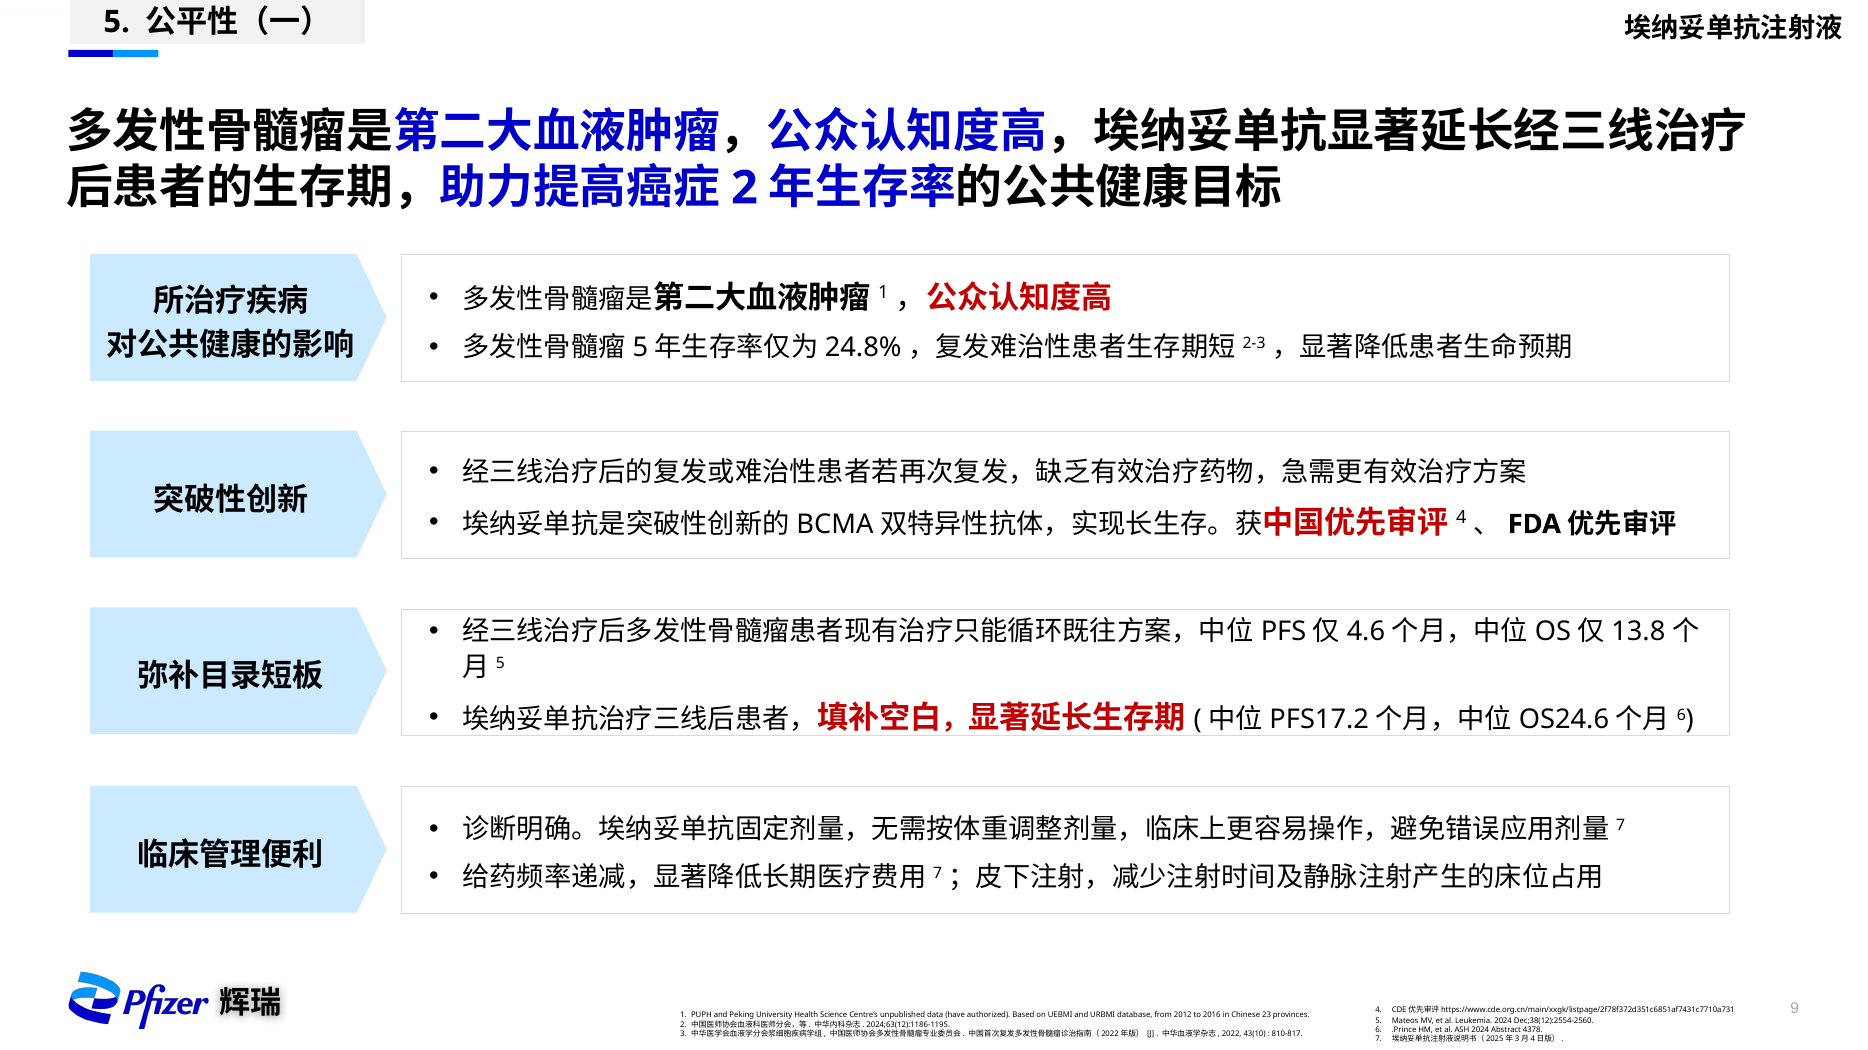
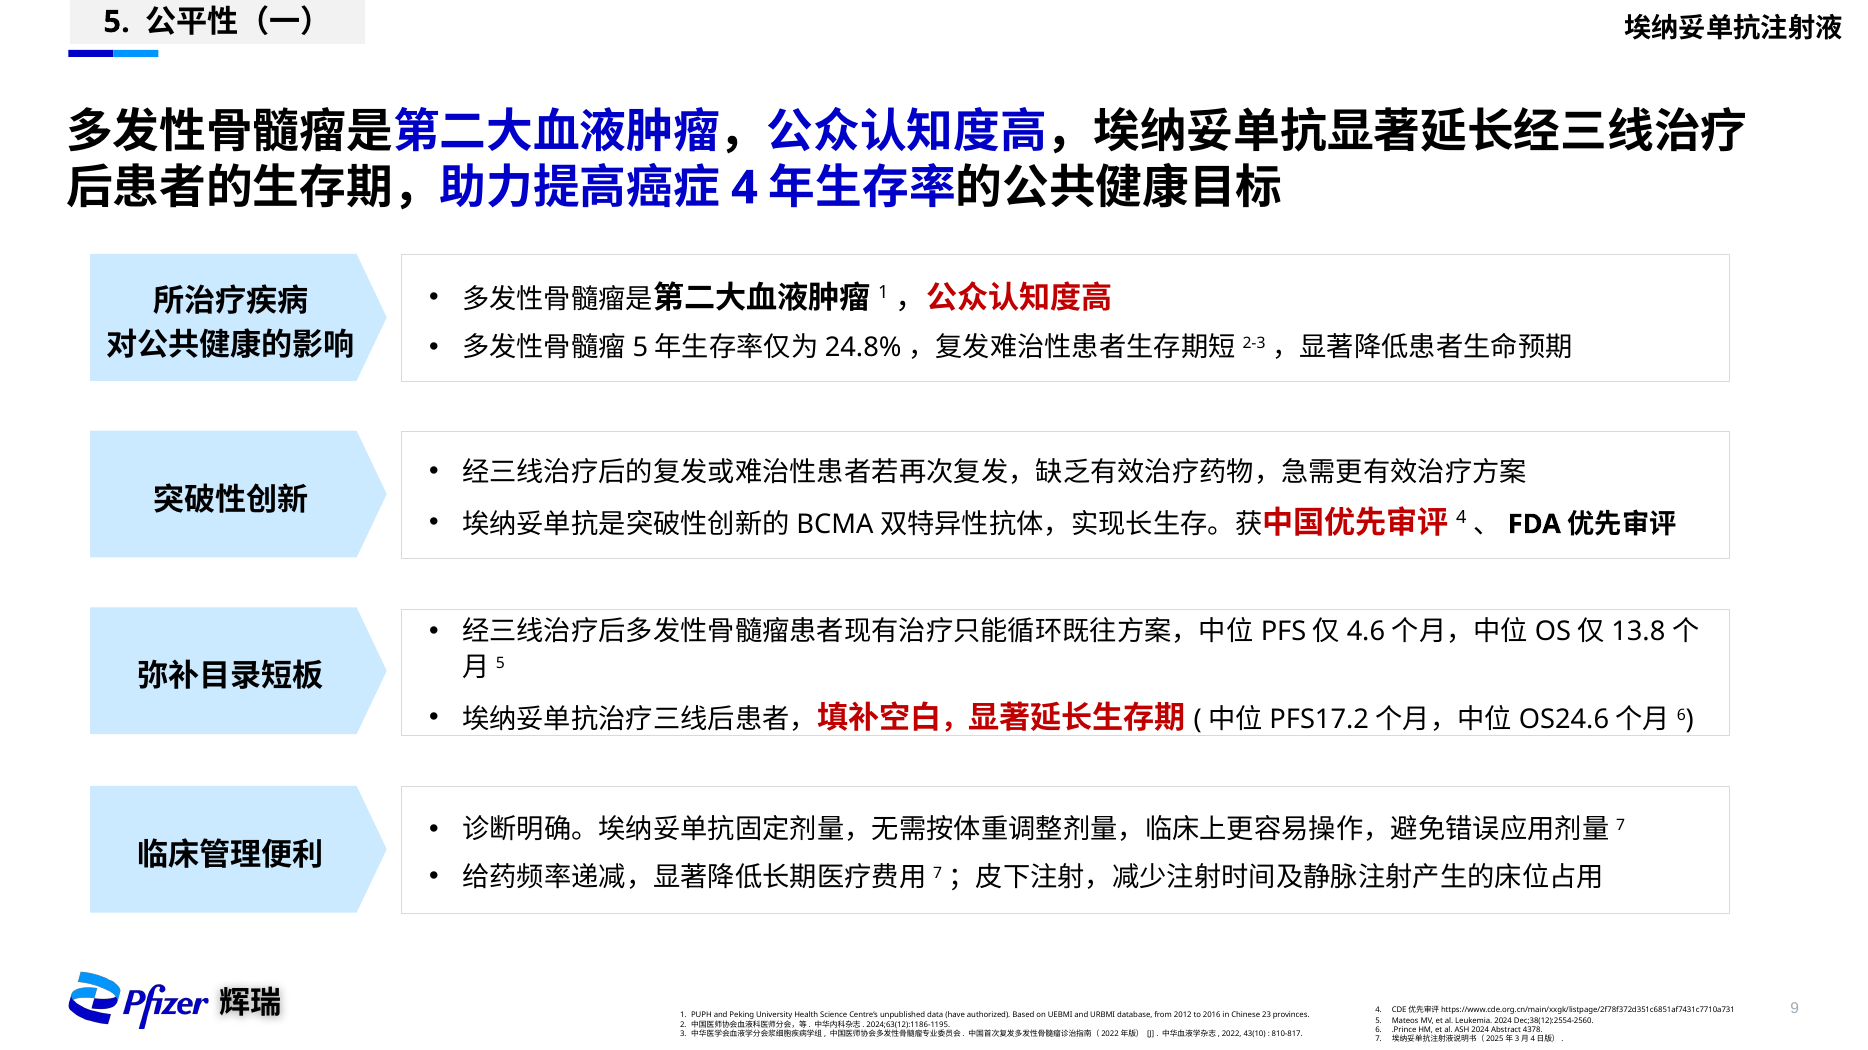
2: 2 -> 4 (744, 188)
